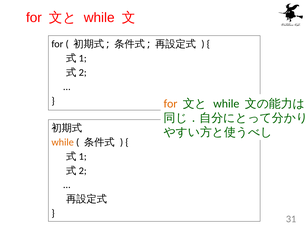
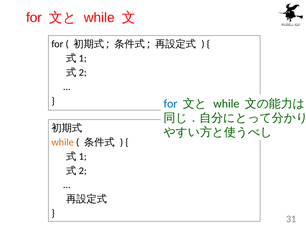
for colour: orange -> blue (171, 104)
